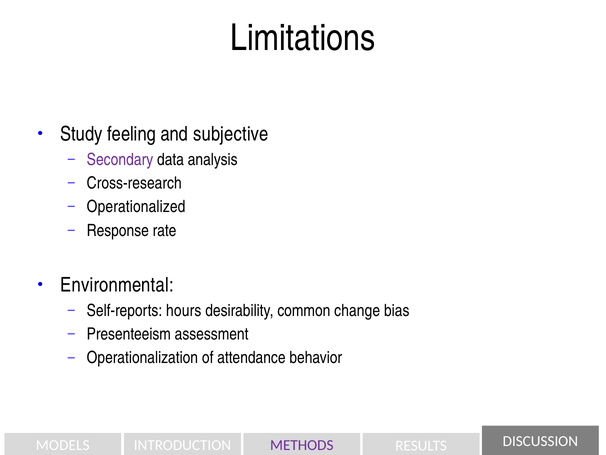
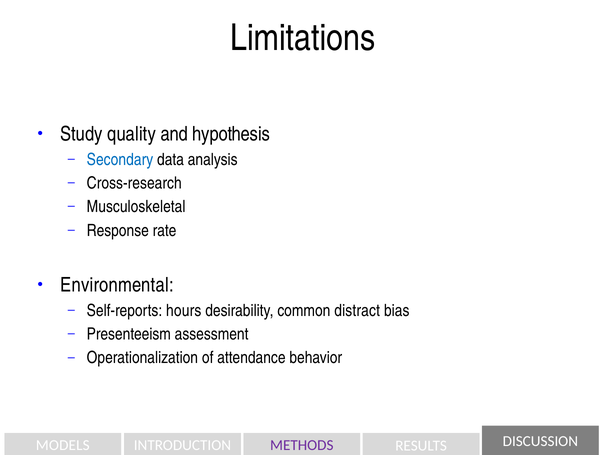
feeling: feeling -> quality (132, 134)
subjective: subjective -> hypothesis (231, 134)
Secondary colour: purple -> blue (120, 159)
Operationalized: Operationalized -> Musculoskeletal (136, 207)
change: change -> distract (357, 310)
